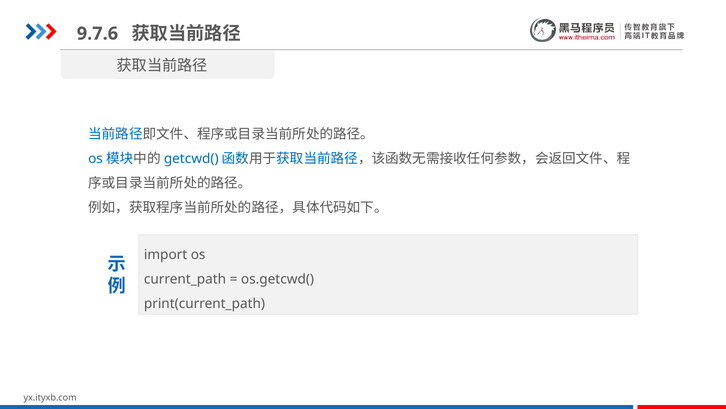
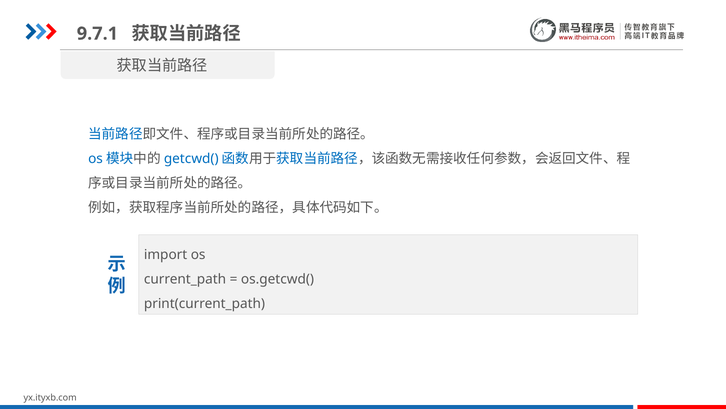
9.7.6: 9.7.6 -> 9.7.1 (97, 34)
